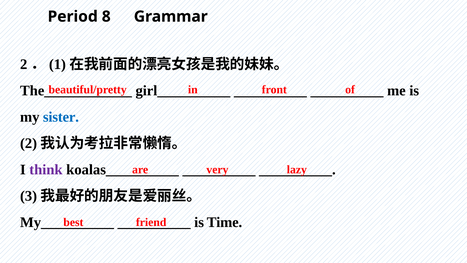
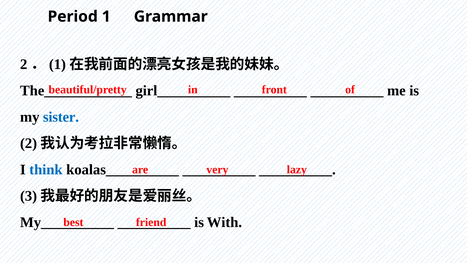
Period 8: 8 -> 1 (106, 17)
think colour: purple -> blue (46, 169)
Time: Time -> With (224, 222)
